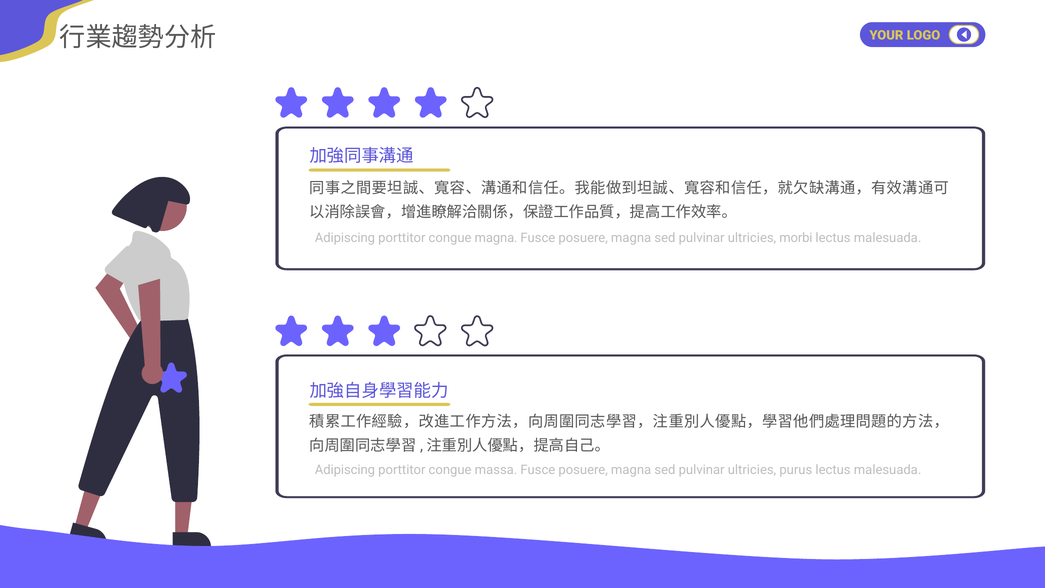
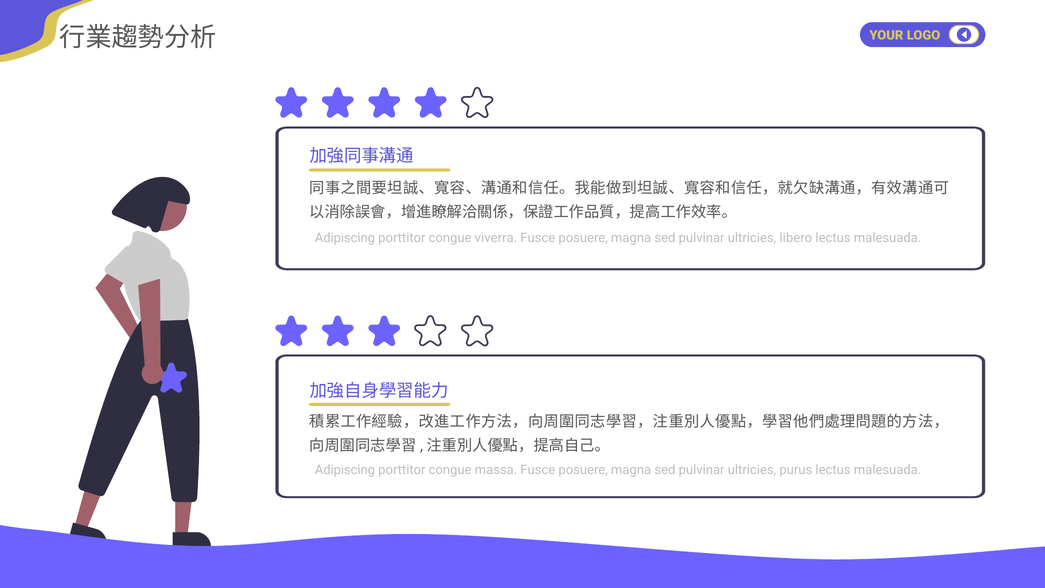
congue magna: magna -> viverra (496, 238)
morbi: morbi -> libero (796, 238)
